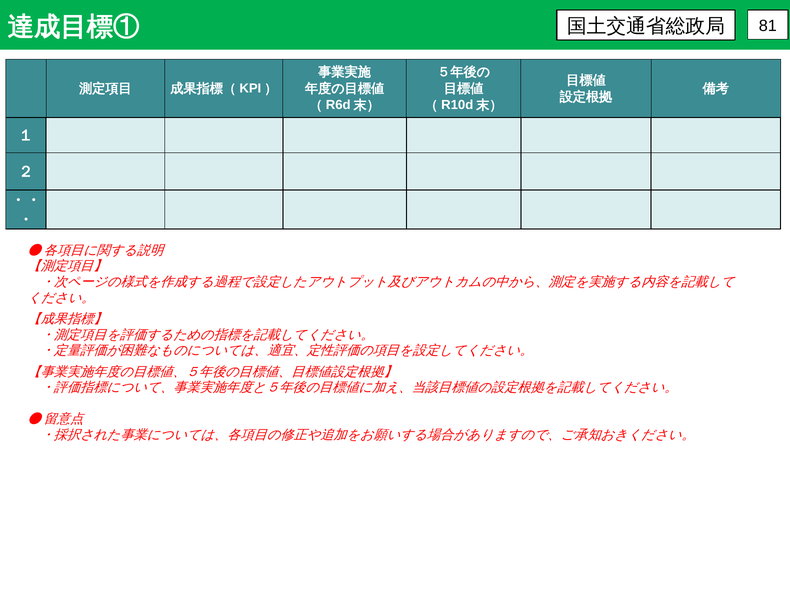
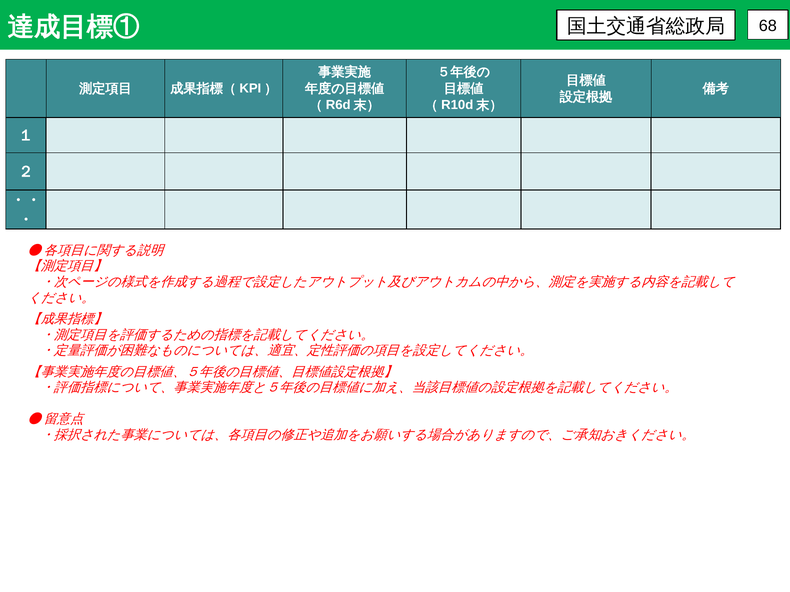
81: 81 -> 68 (768, 26)
